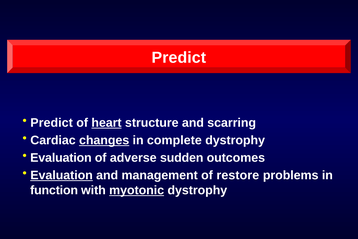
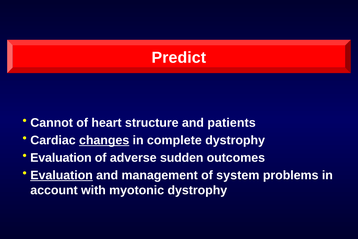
Predict: Predict -> Cannot (52, 123)
heart underline: present -> none (107, 123)
scarring: scarring -> patients (232, 123)
restore: restore -> system (238, 175)
function: function -> account (54, 190)
myotonic underline: present -> none (137, 190)
